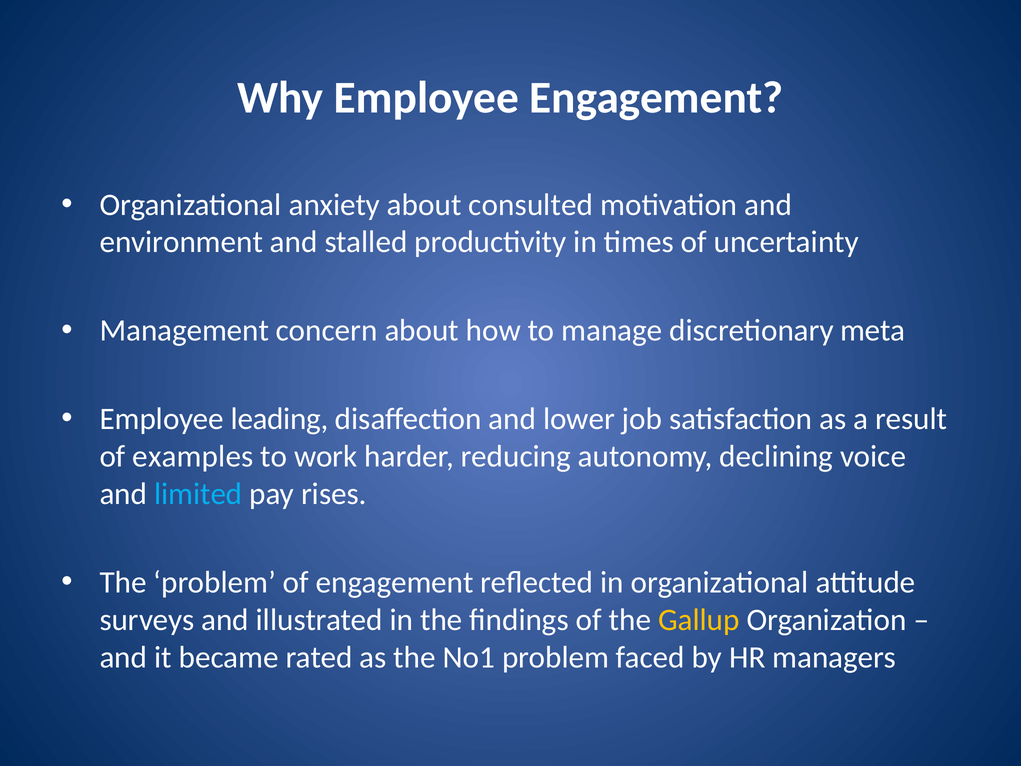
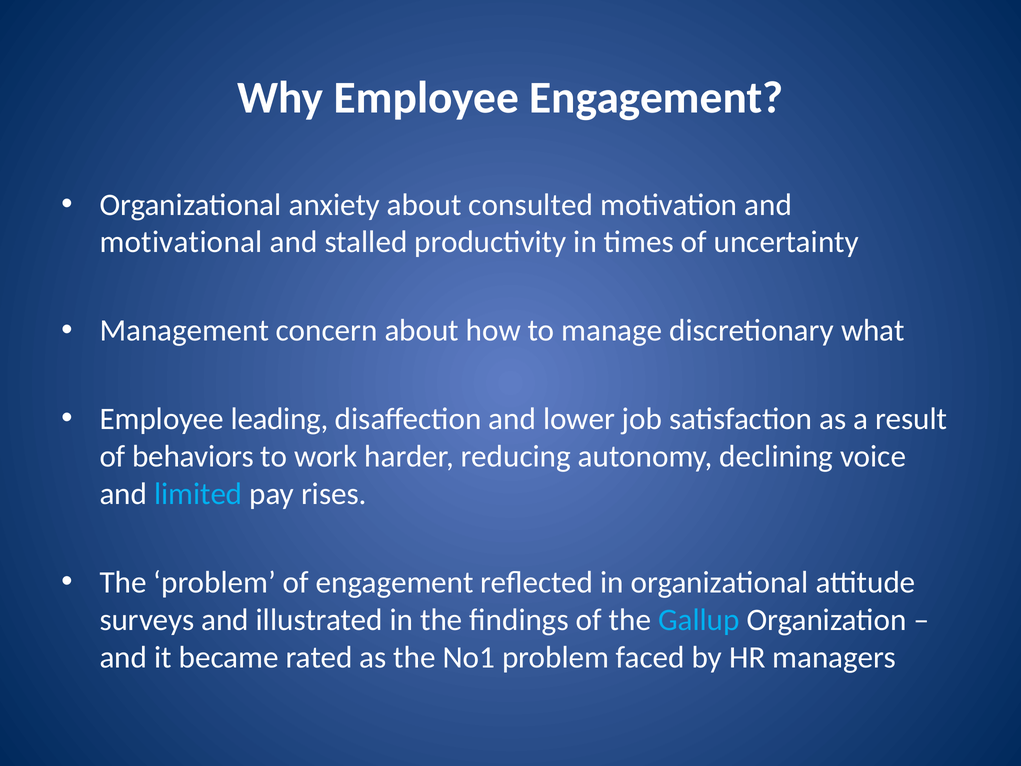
environment: environment -> motivational (181, 242)
meta: meta -> what (873, 331)
examples: examples -> behaviors (193, 456)
Gallup colour: yellow -> light blue (699, 620)
